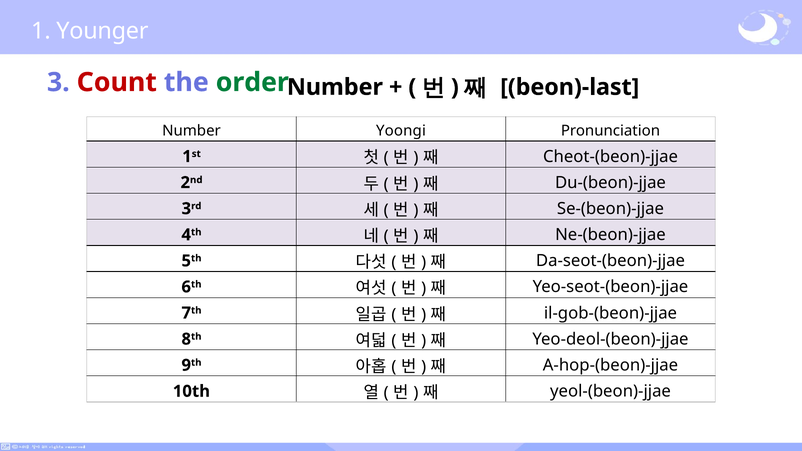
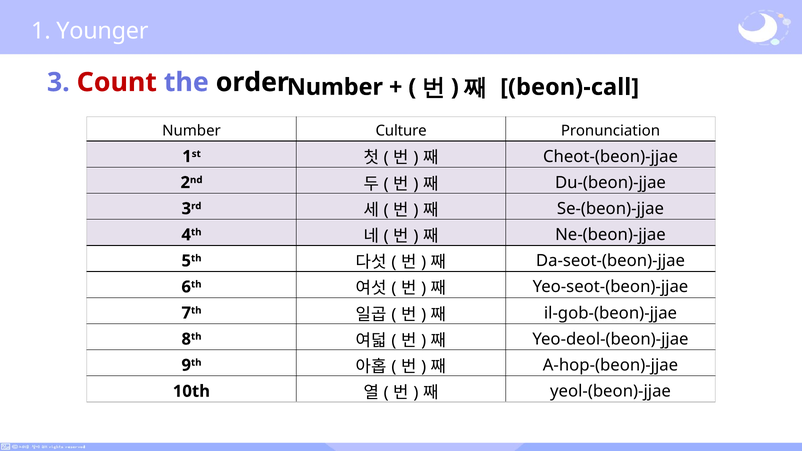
order colour: green -> black (252, 82)
beon)-last: beon)-last -> beon)-call (570, 87)
Yoongi: Yoongi -> Culture (401, 131)
